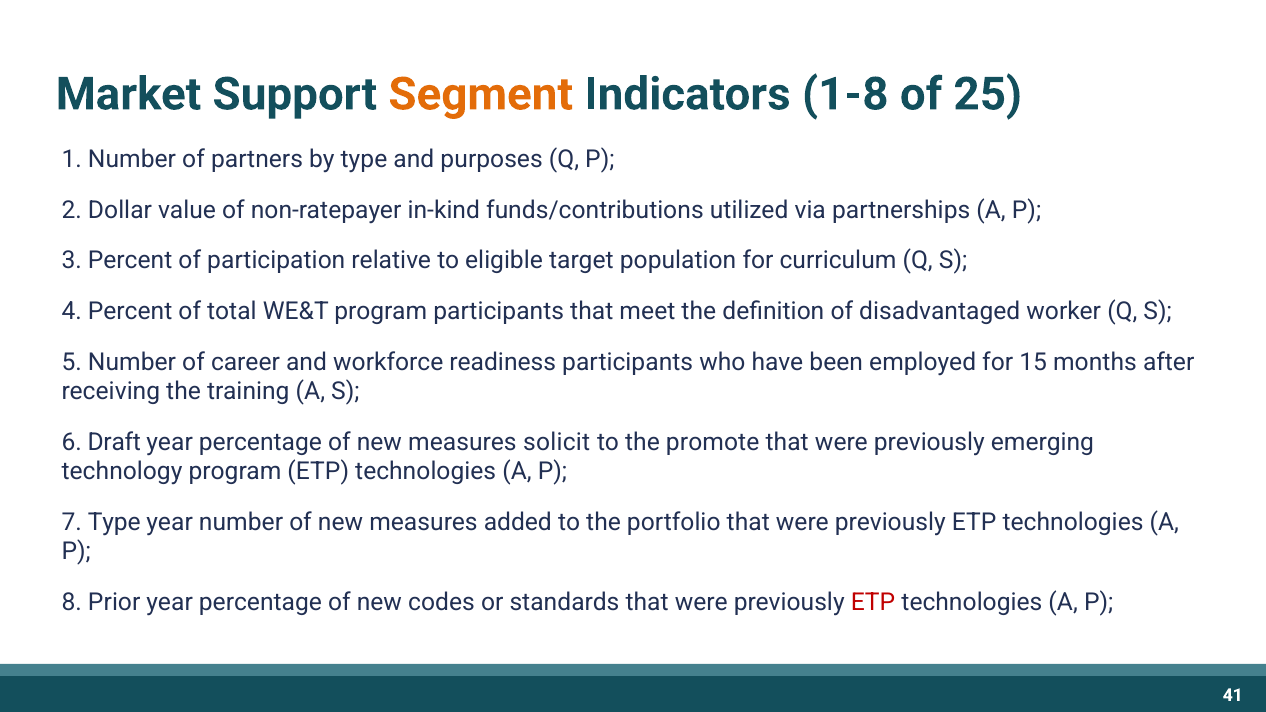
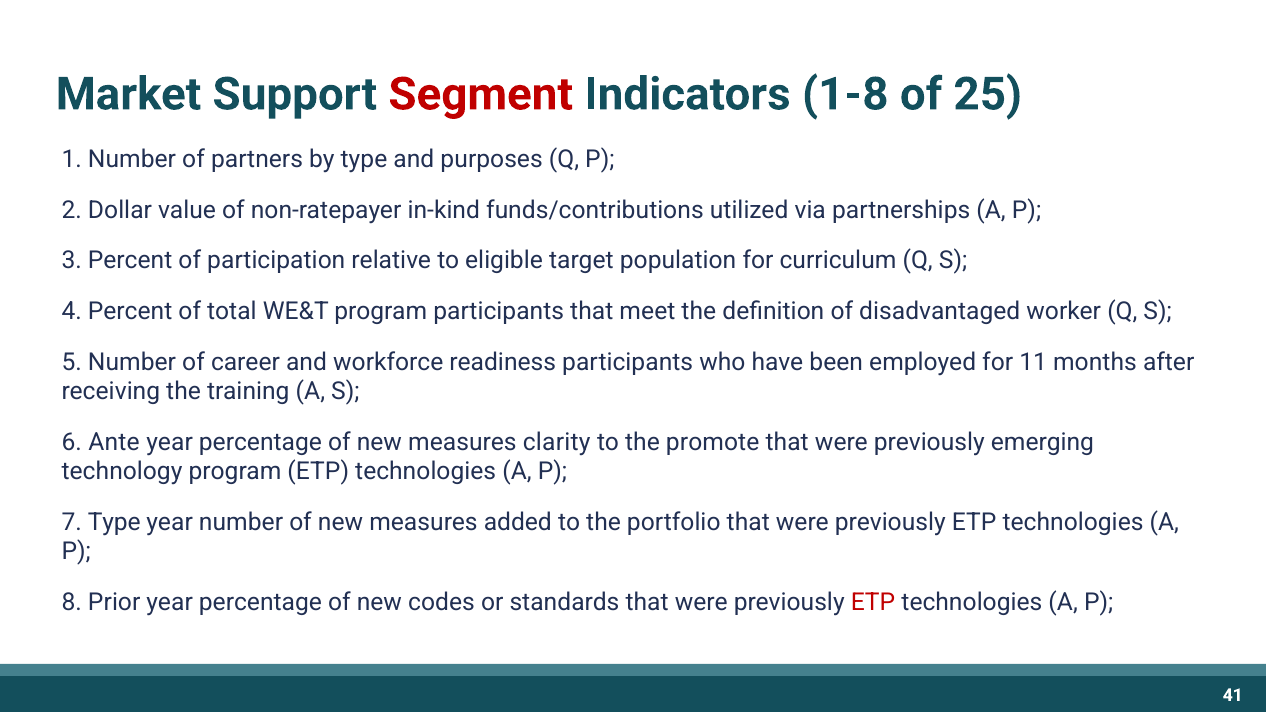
Segment colour: orange -> red (481, 94)
15: 15 -> 11 (1033, 362)
Draft: Draft -> Ante (114, 442)
solicit: solicit -> clarity (557, 442)
